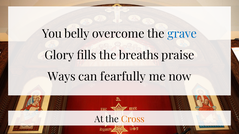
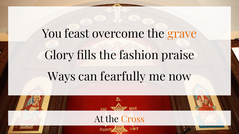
belly: belly -> feast (77, 34)
grave colour: blue -> orange (182, 34)
breaths: breaths -> fashion (139, 55)
